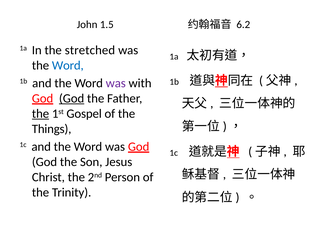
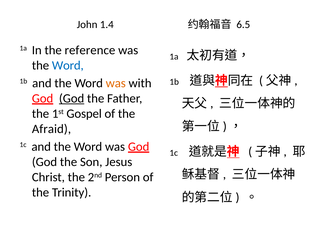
1.5: 1.5 -> 1.4 (107, 24)
6.2: 6.2 -> 6.5 (243, 24)
stretched: stretched -> reference (90, 50)
was colour: purple -> orange (116, 83)
the underline: present -> none (41, 114)
Things: Things -> Afraid (51, 129)
